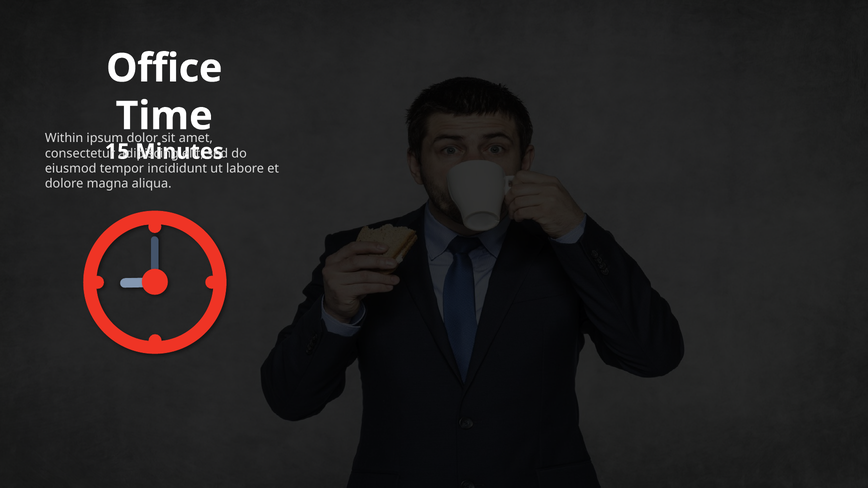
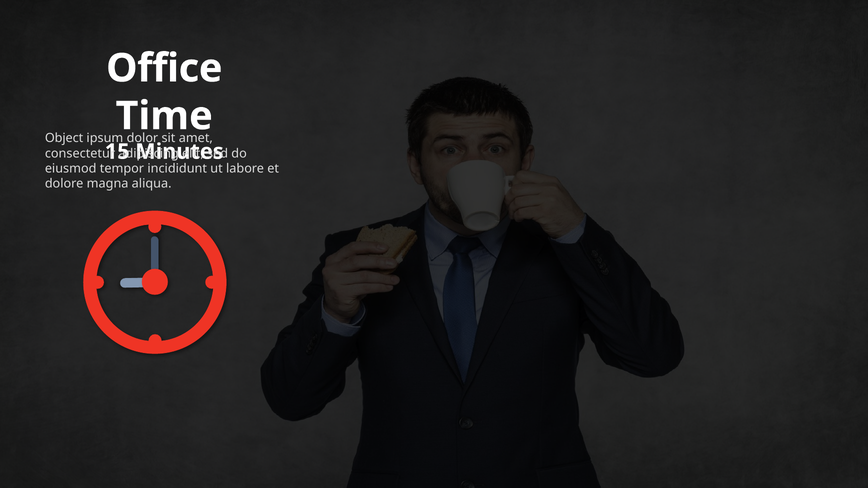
Within: Within -> Object (64, 138)
